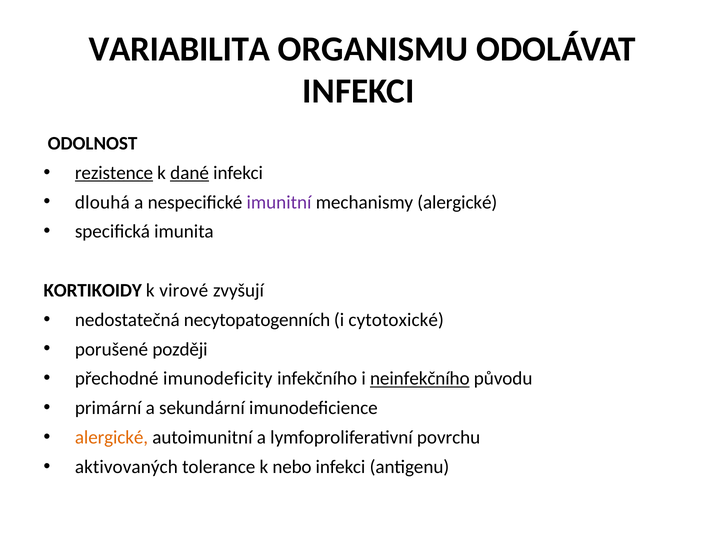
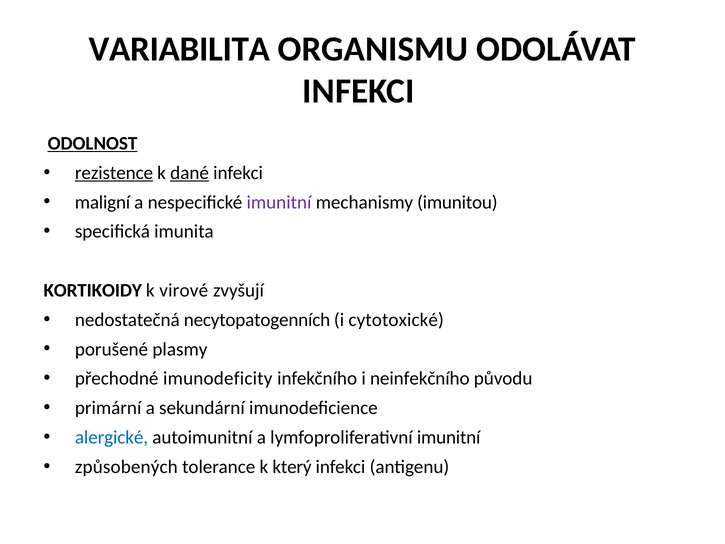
ODOLNOST underline: none -> present (93, 143)
dlouhá: dlouhá -> maligní (103, 202)
mechanismy alergické: alergické -> imunitou (457, 202)
později: později -> plasmy (180, 349)
neinfekčního underline: present -> none (420, 379)
alergické colour: orange -> blue (112, 437)
lymfoproliferativní povrchu: povrchu -> imunitní (449, 437)
aktivovaných: aktivovaných -> způsobených (126, 467)
nebo: nebo -> který (292, 467)
